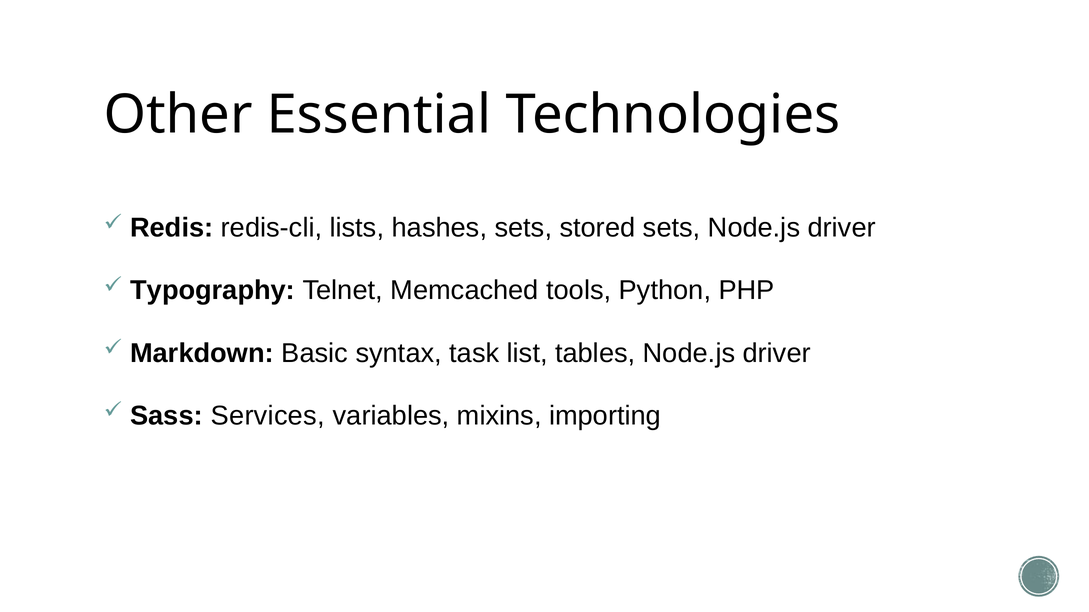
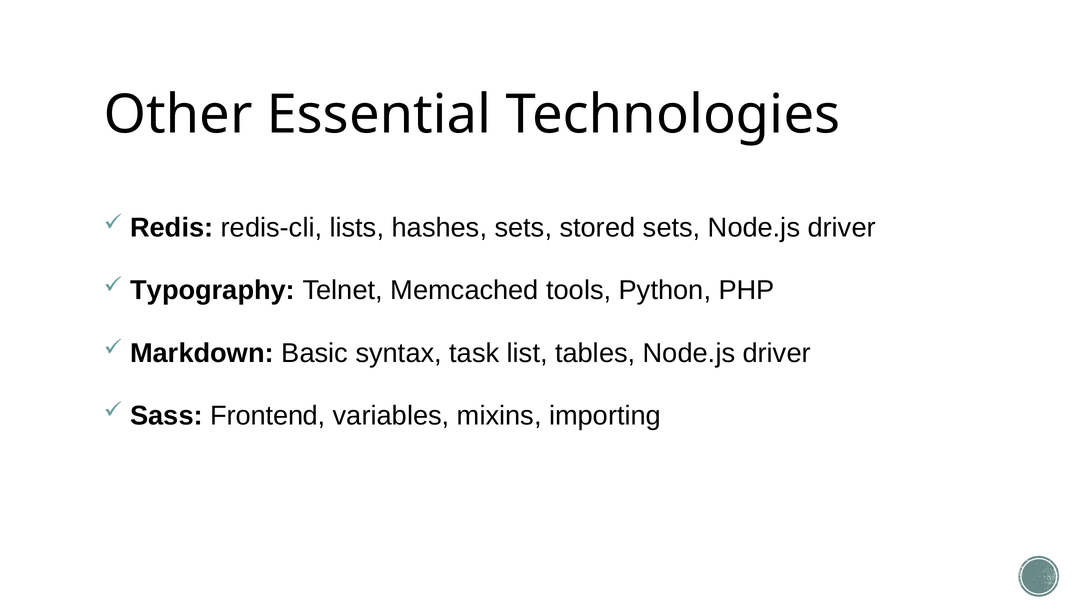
Services: Services -> Frontend (268, 416)
